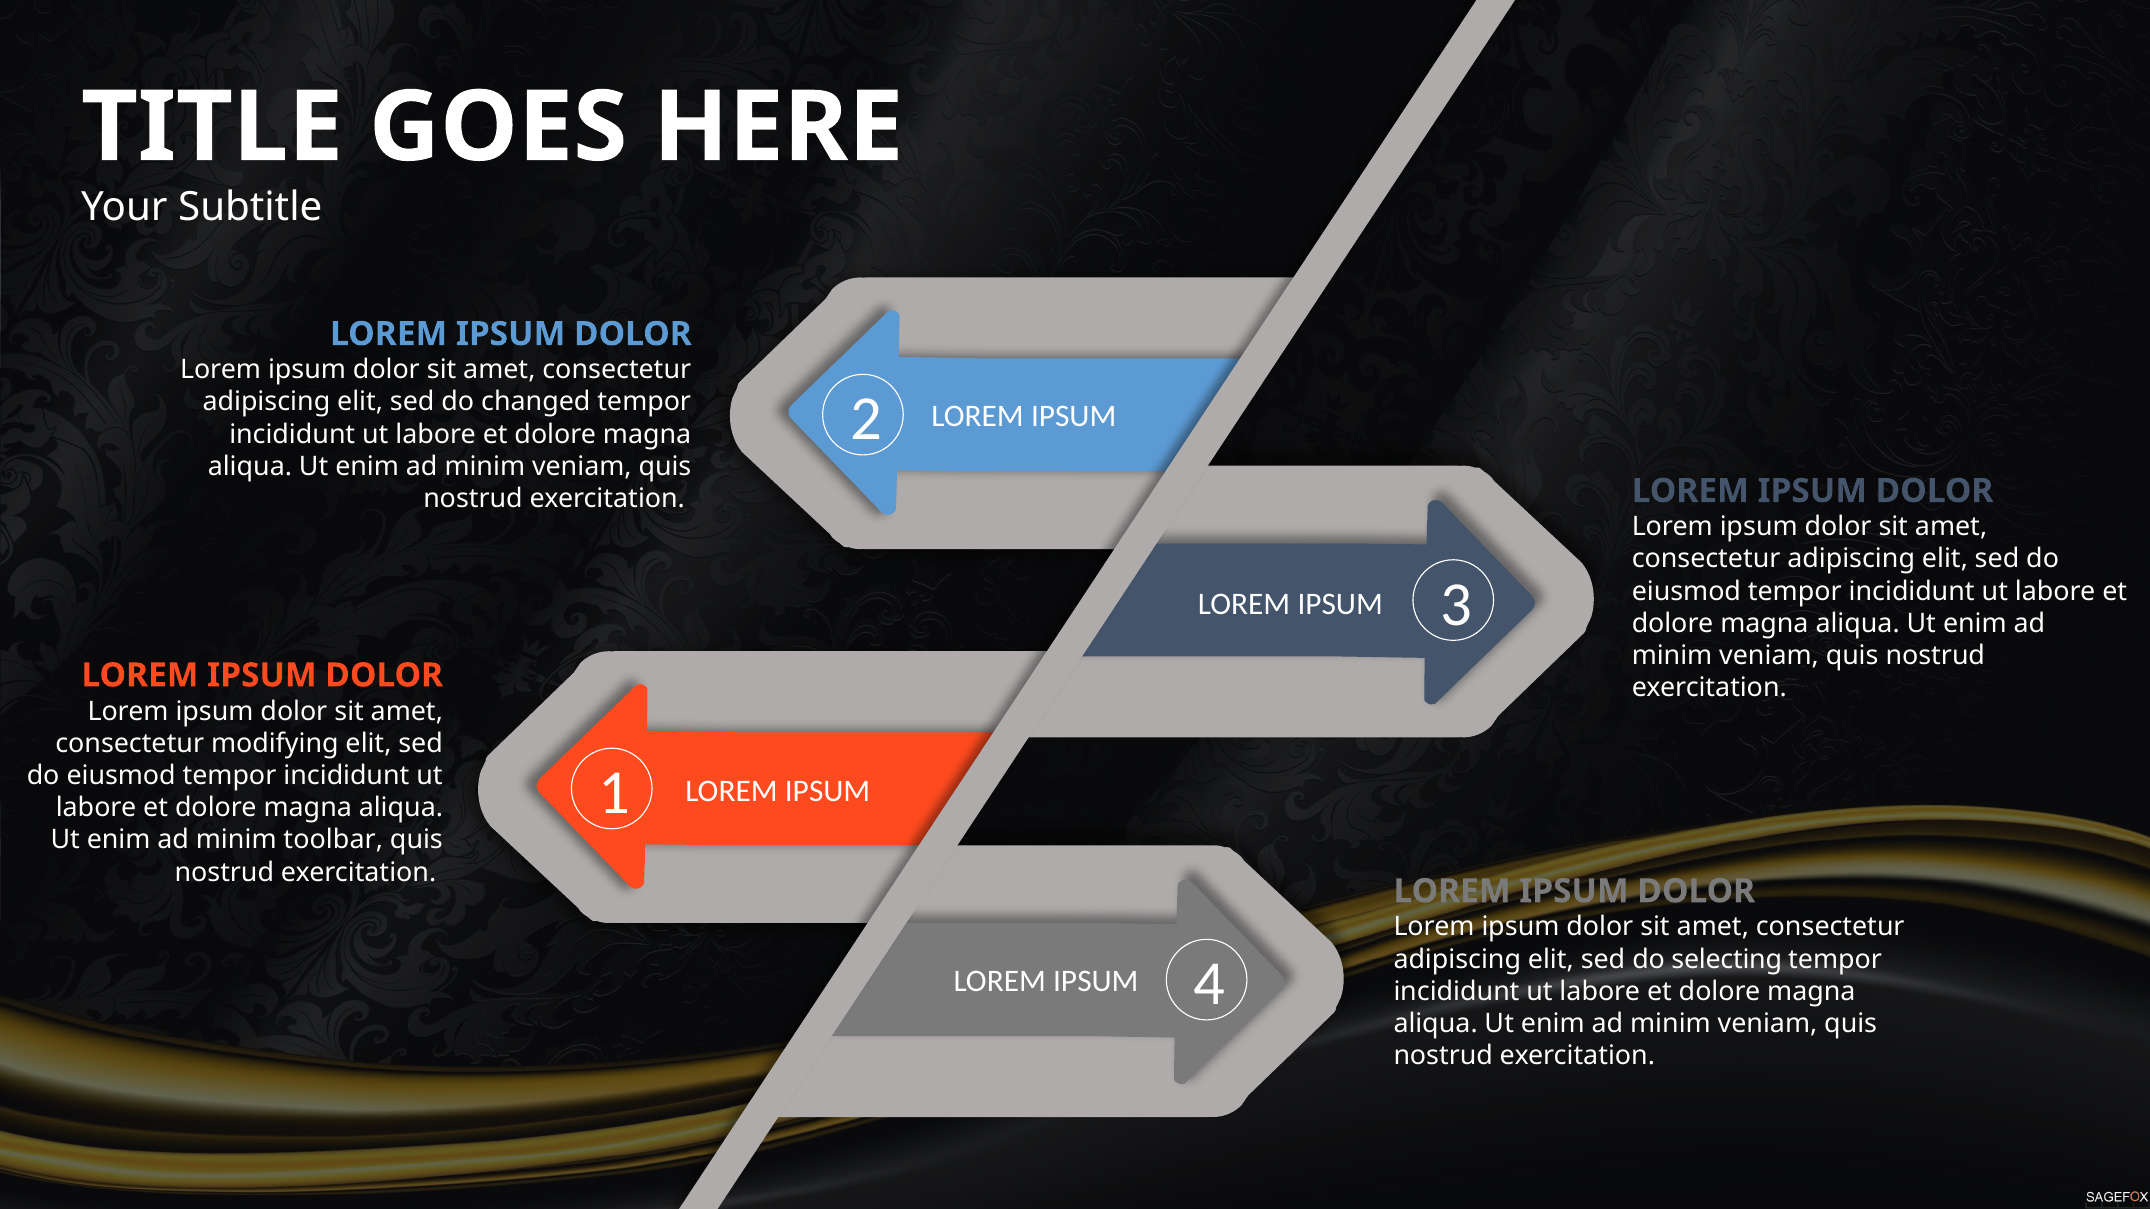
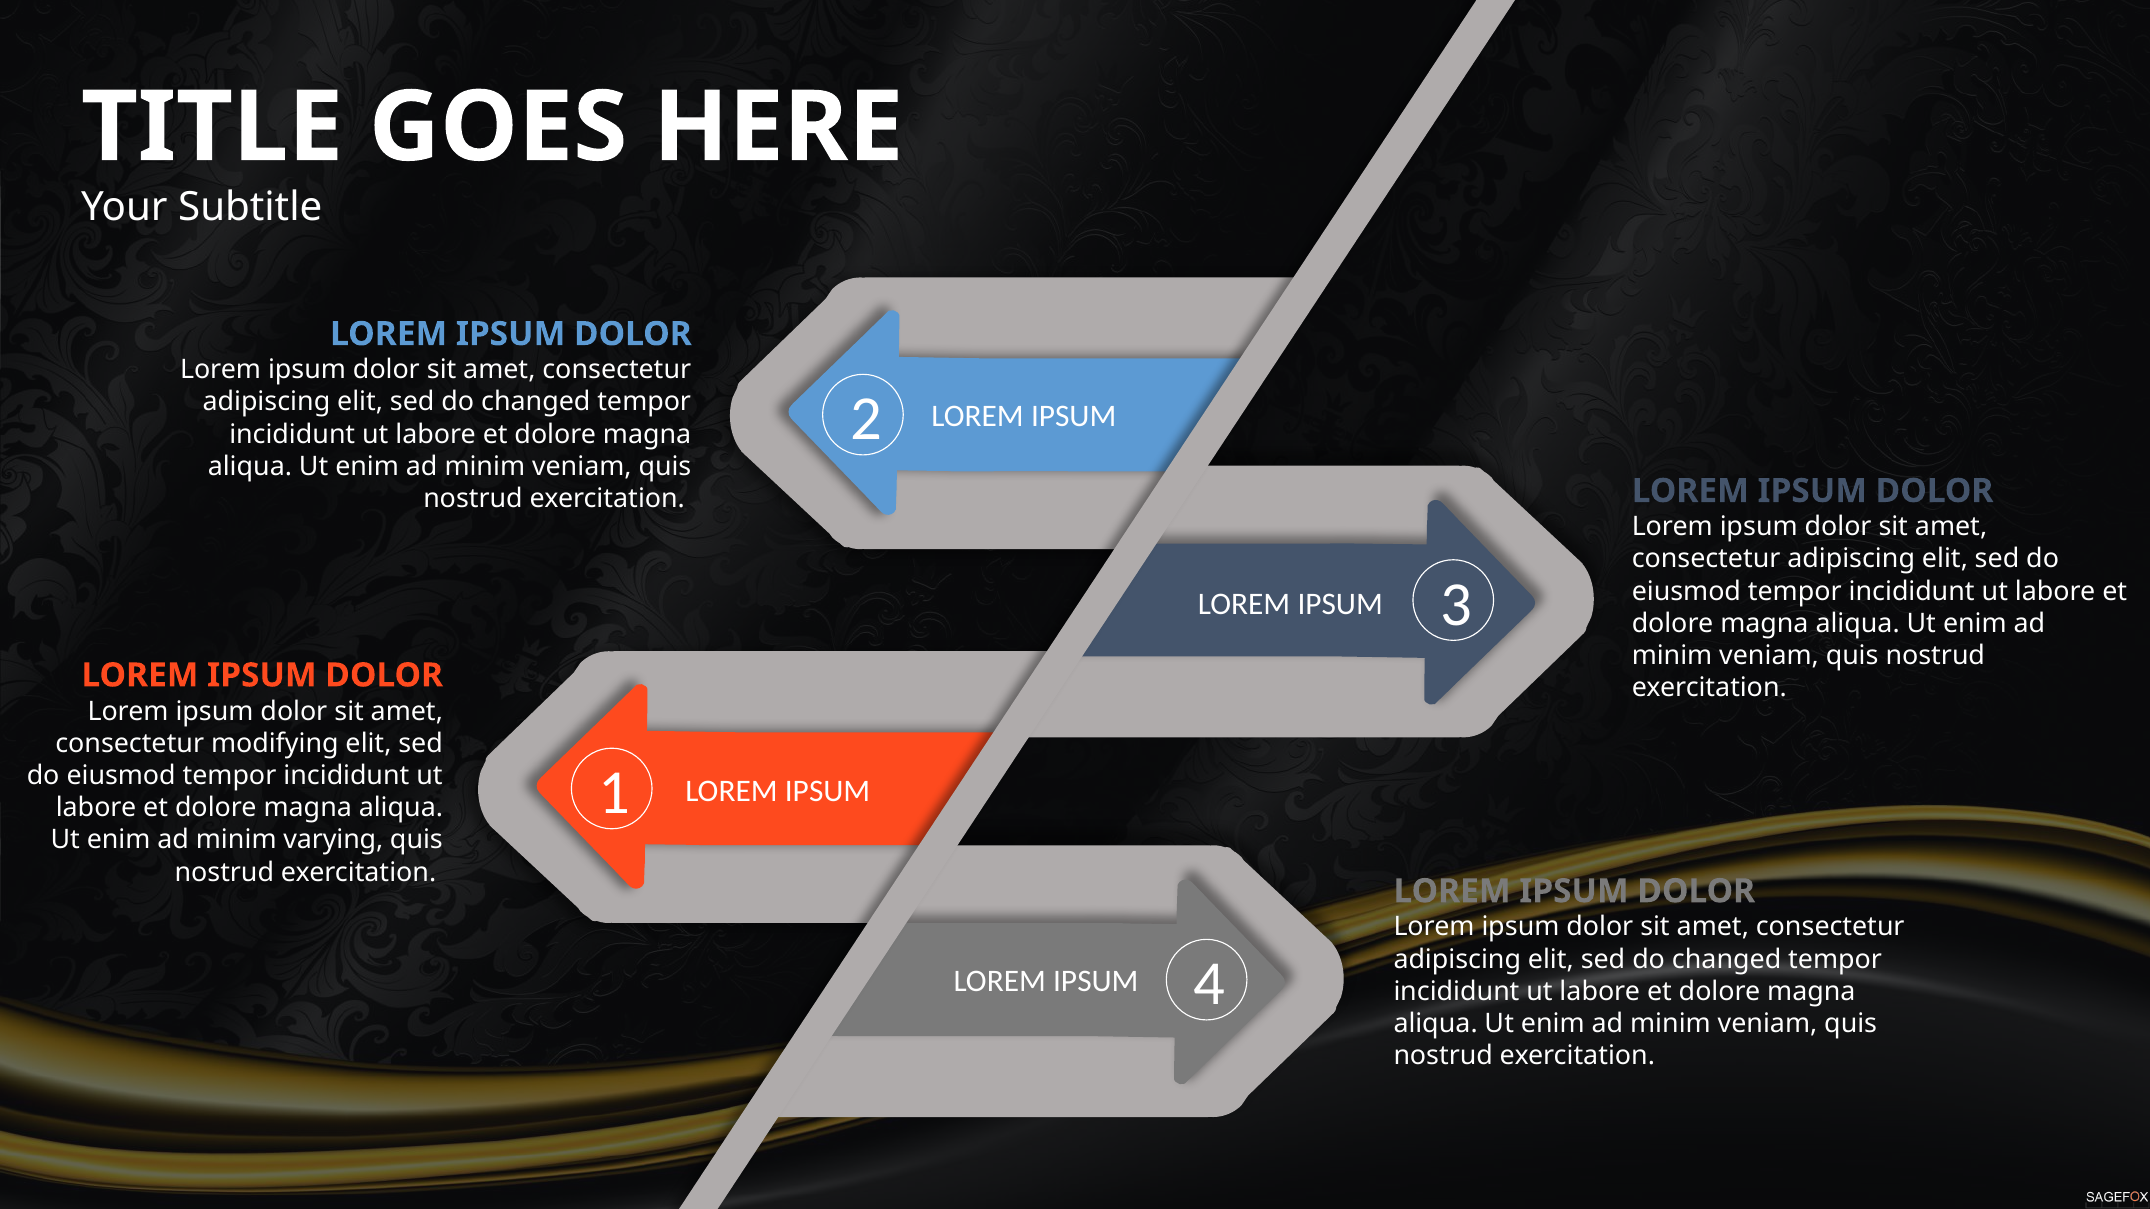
toolbar: toolbar -> varying (333, 840)
selecting: selecting -> changed (1727, 960)
